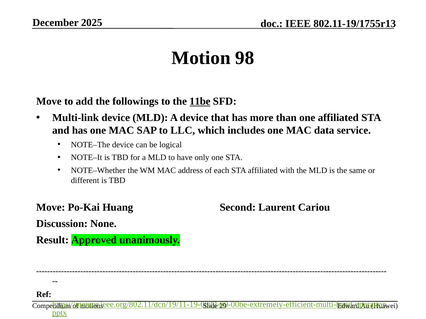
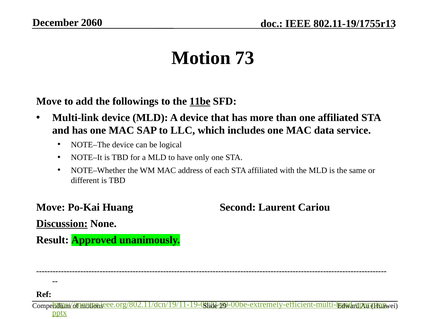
2025: 2025 -> 2060 (92, 23)
98: 98 -> 73 (245, 58)
Discussion underline: none -> present (62, 224)
